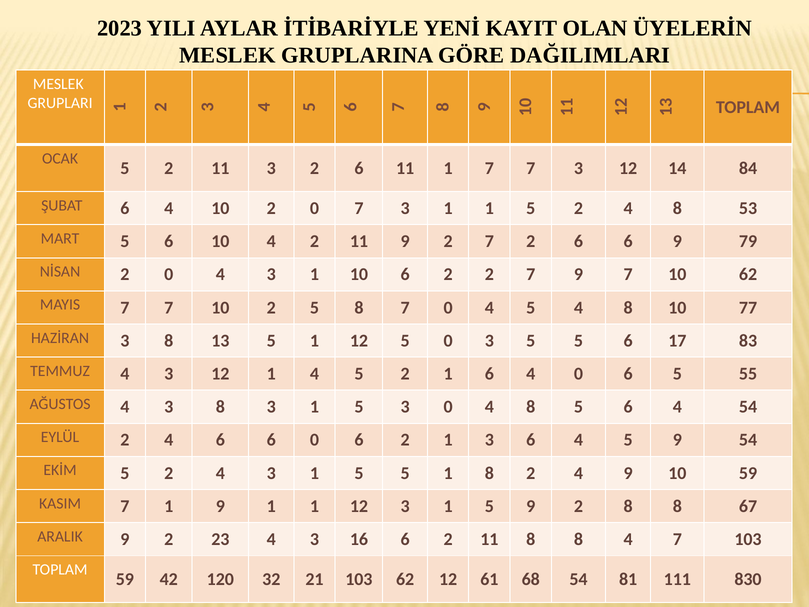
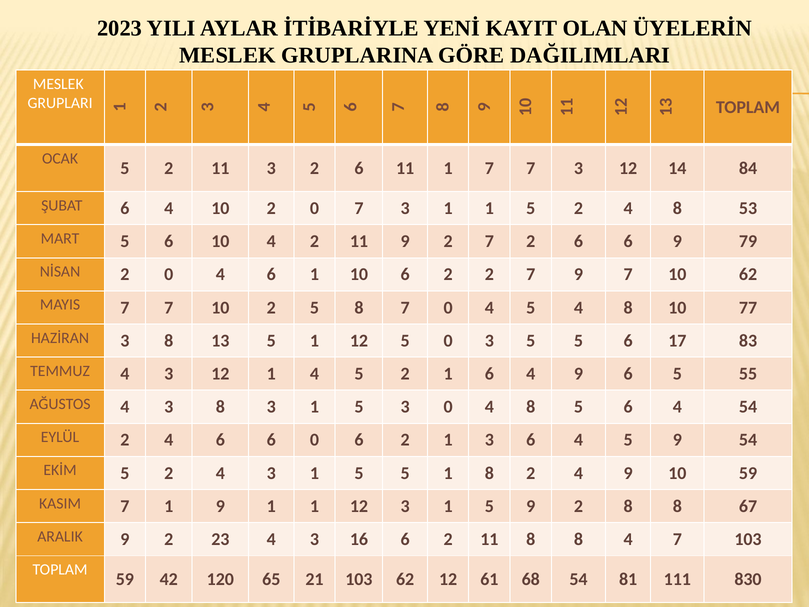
0 4 3: 3 -> 6 (271, 274)
6 4 0: 0 -> 9 (578, 374)
32: 32 -> 65 (271, 579)
